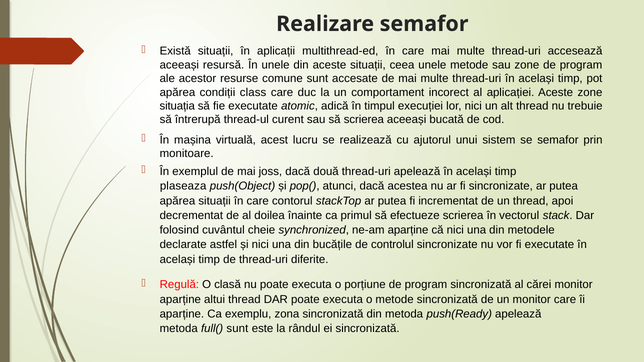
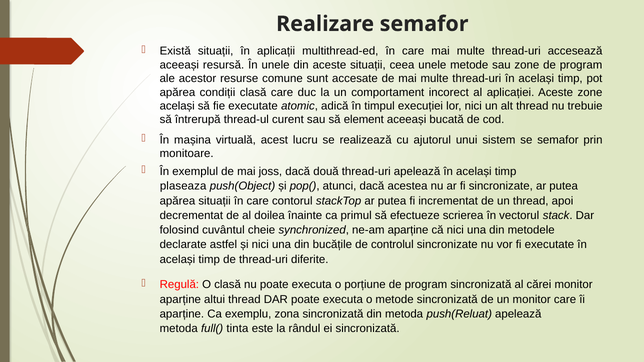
condiții class: class -> clasă (253, 92)
situația: situația -> același (177, 106)
să scrierea: scrierea -> element (364, 120)
push(Ready: push(Ready -> push(Reluat (459, 314)
full( sunt: sunt -> tinta (237, 329)
